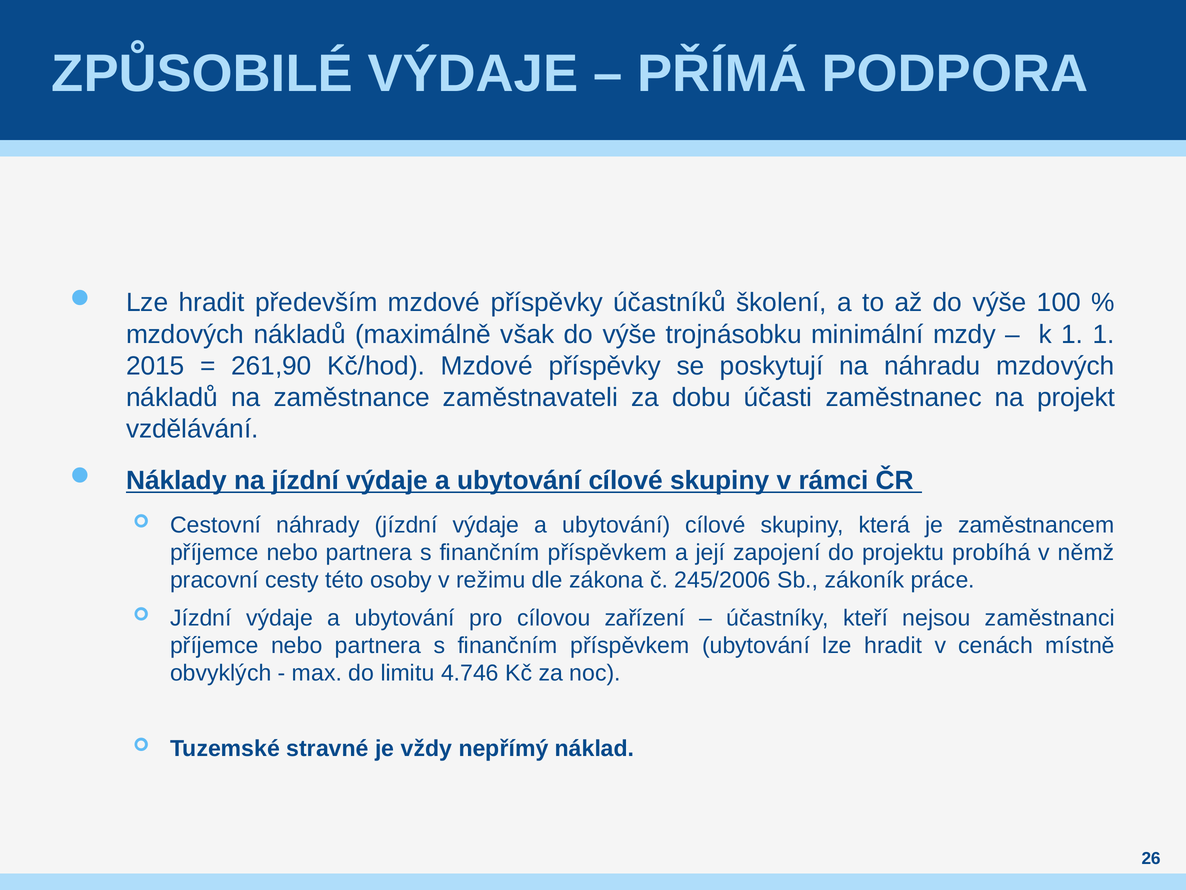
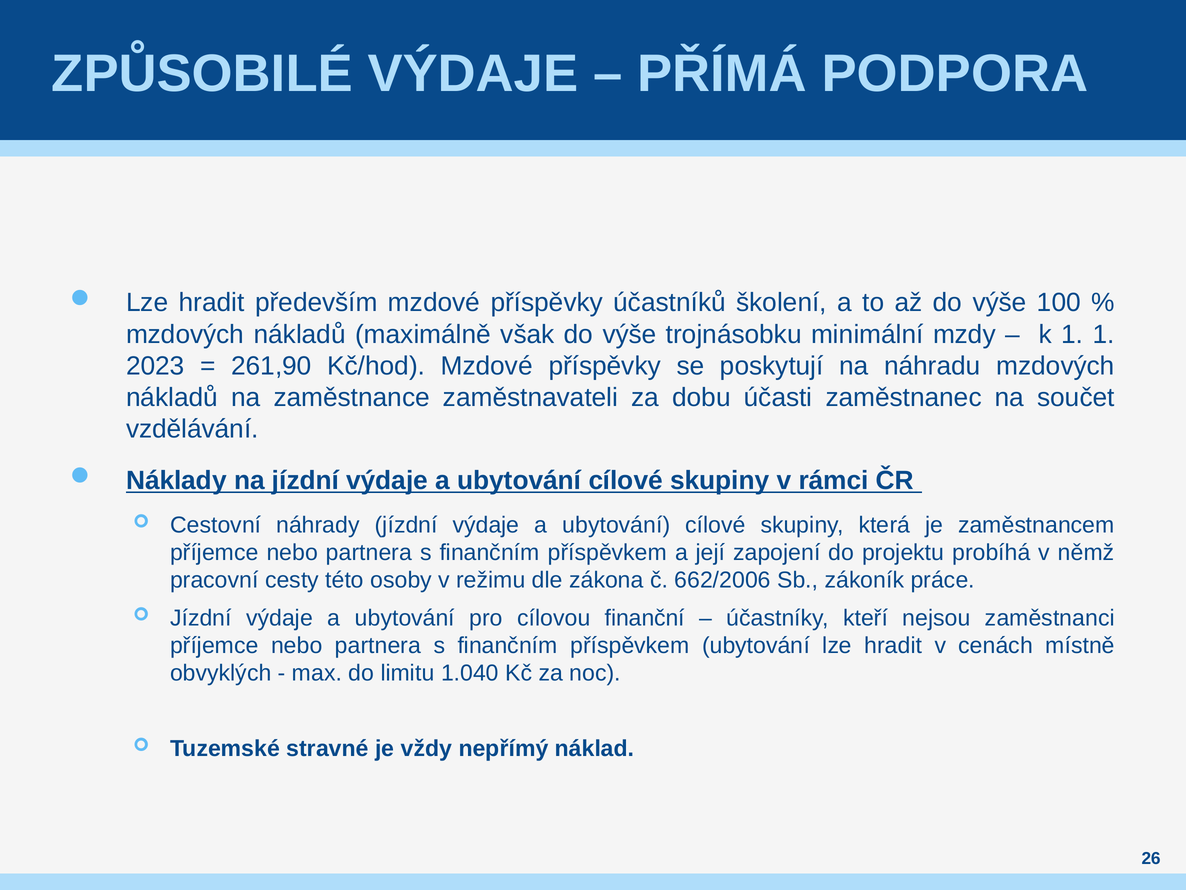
2015: 2015 -> 2023 (155, 366)
projekt: projekt -> součet (1076, 397)
245/2006: 245/2006 -> 662/2006 (723, 580)
zařízení: zařízení -> finanční (645, 618)
4.746: 4.746 -> 1.040 (470, 673)
